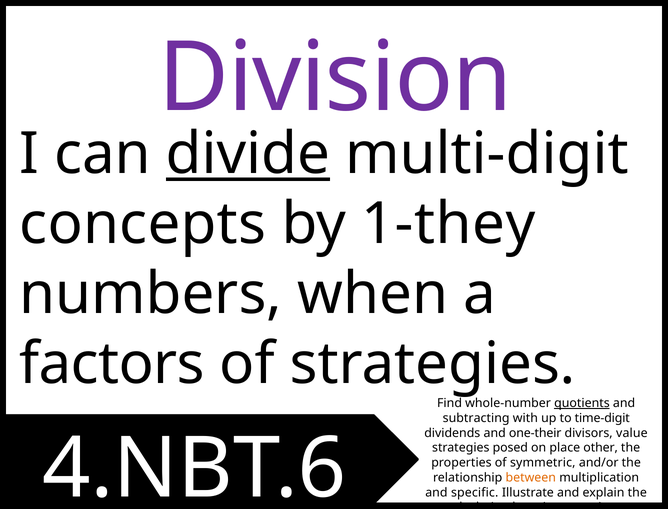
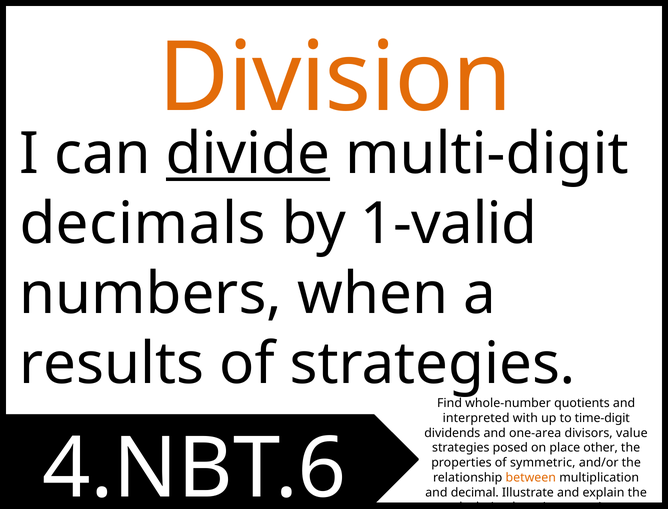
Division colour: purple -> orange (335, 78)
concepts: concepts -> decimals (143, 224)
1-they: 1-they -> 1-valid (449, 224)
factors: factors -> results (112, 364)
quotients underline: present -> none (582, 403)
subtracting: subtracting -> interpreted (476, 418)
one-their: one-their -> one-area (535, 433)
specific: specific -> decimal (475, 492)
